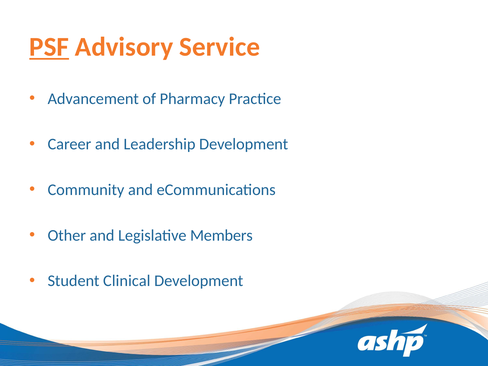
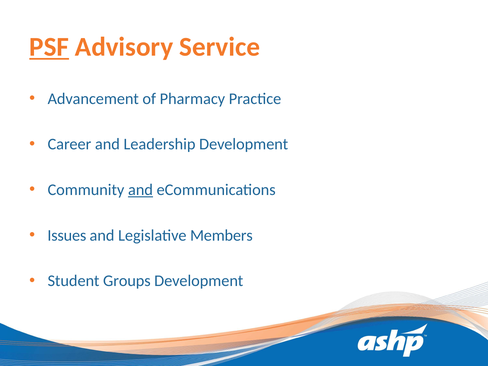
and underline: none -> present (140, 190)
Other: Other -> Issues (67, 235)
Clinical: Clinical -> Groups (127, 281)
